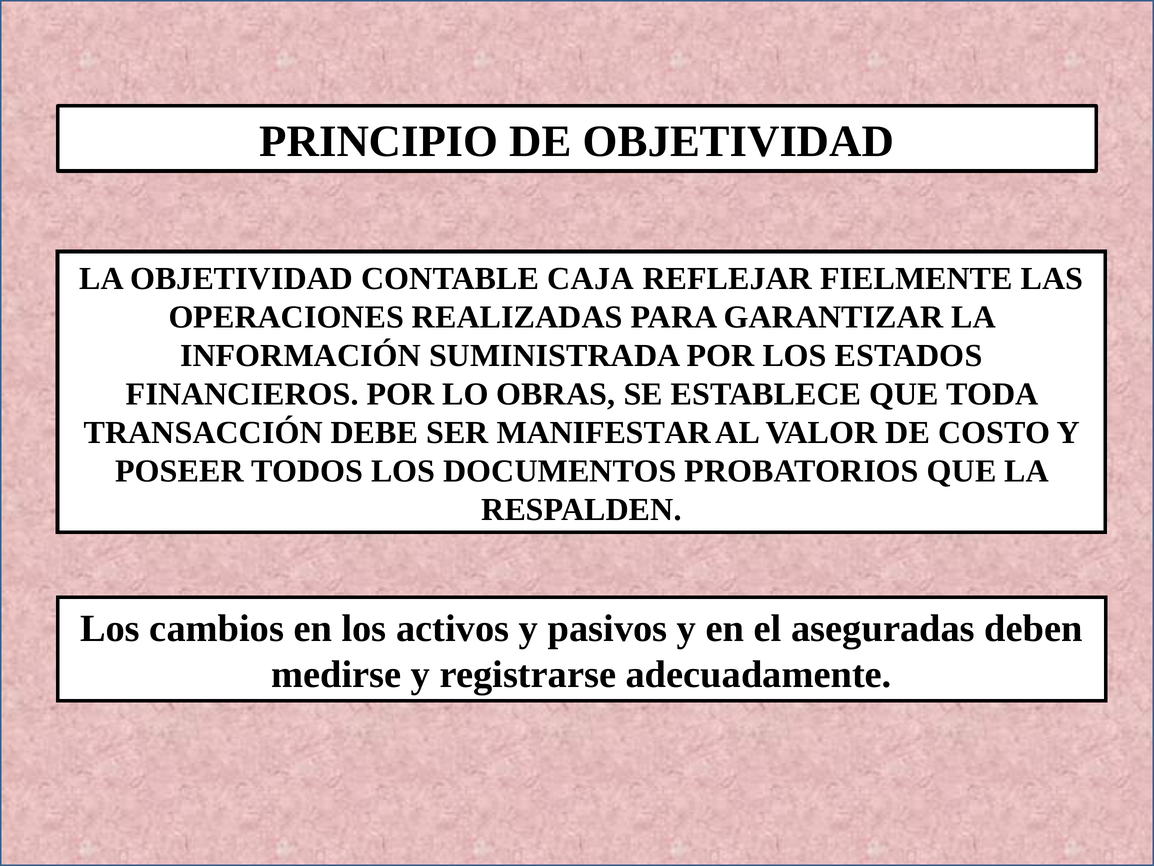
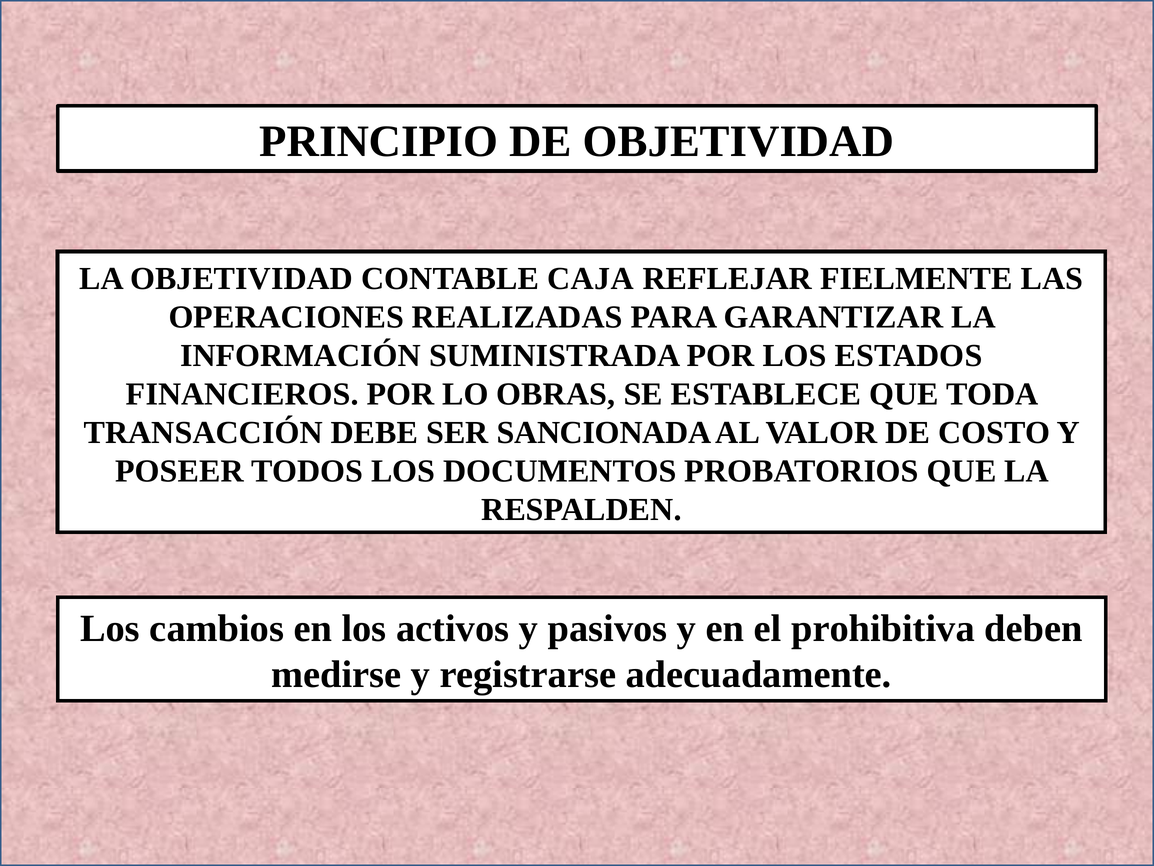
MANIFESTAR: MANIFESTAR -> SANCIONADA (604, 432)
aseguradas: aseguradas -> prohibitiva (883, 628)
